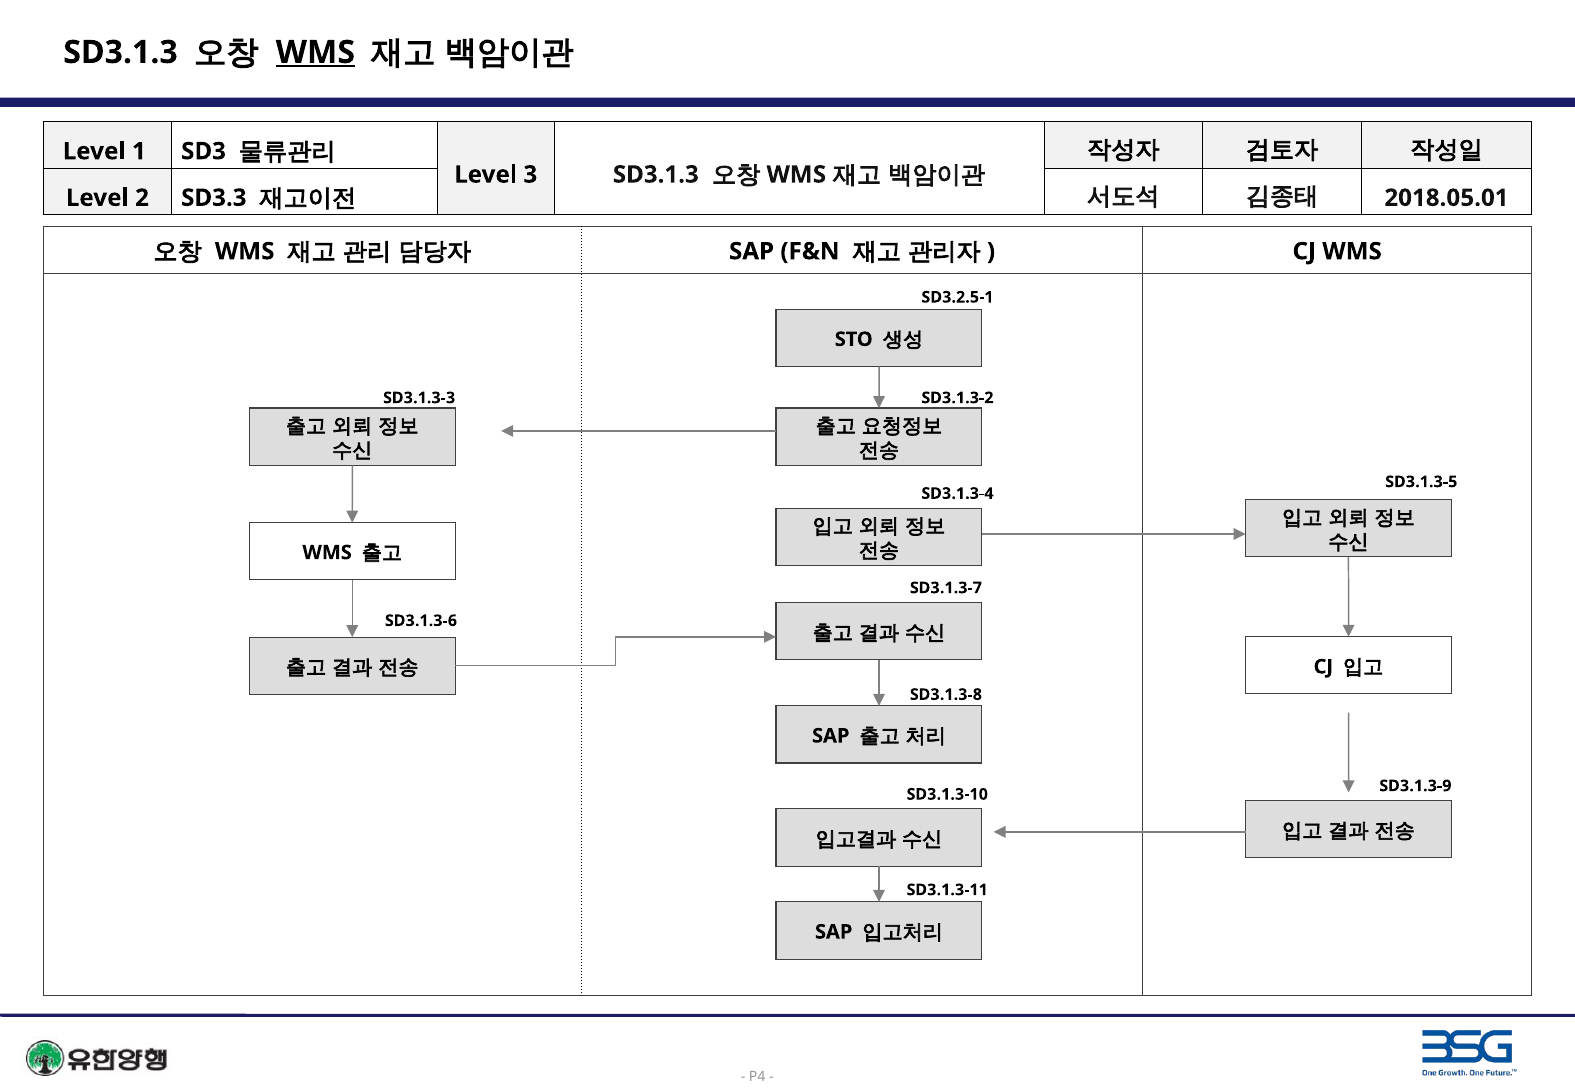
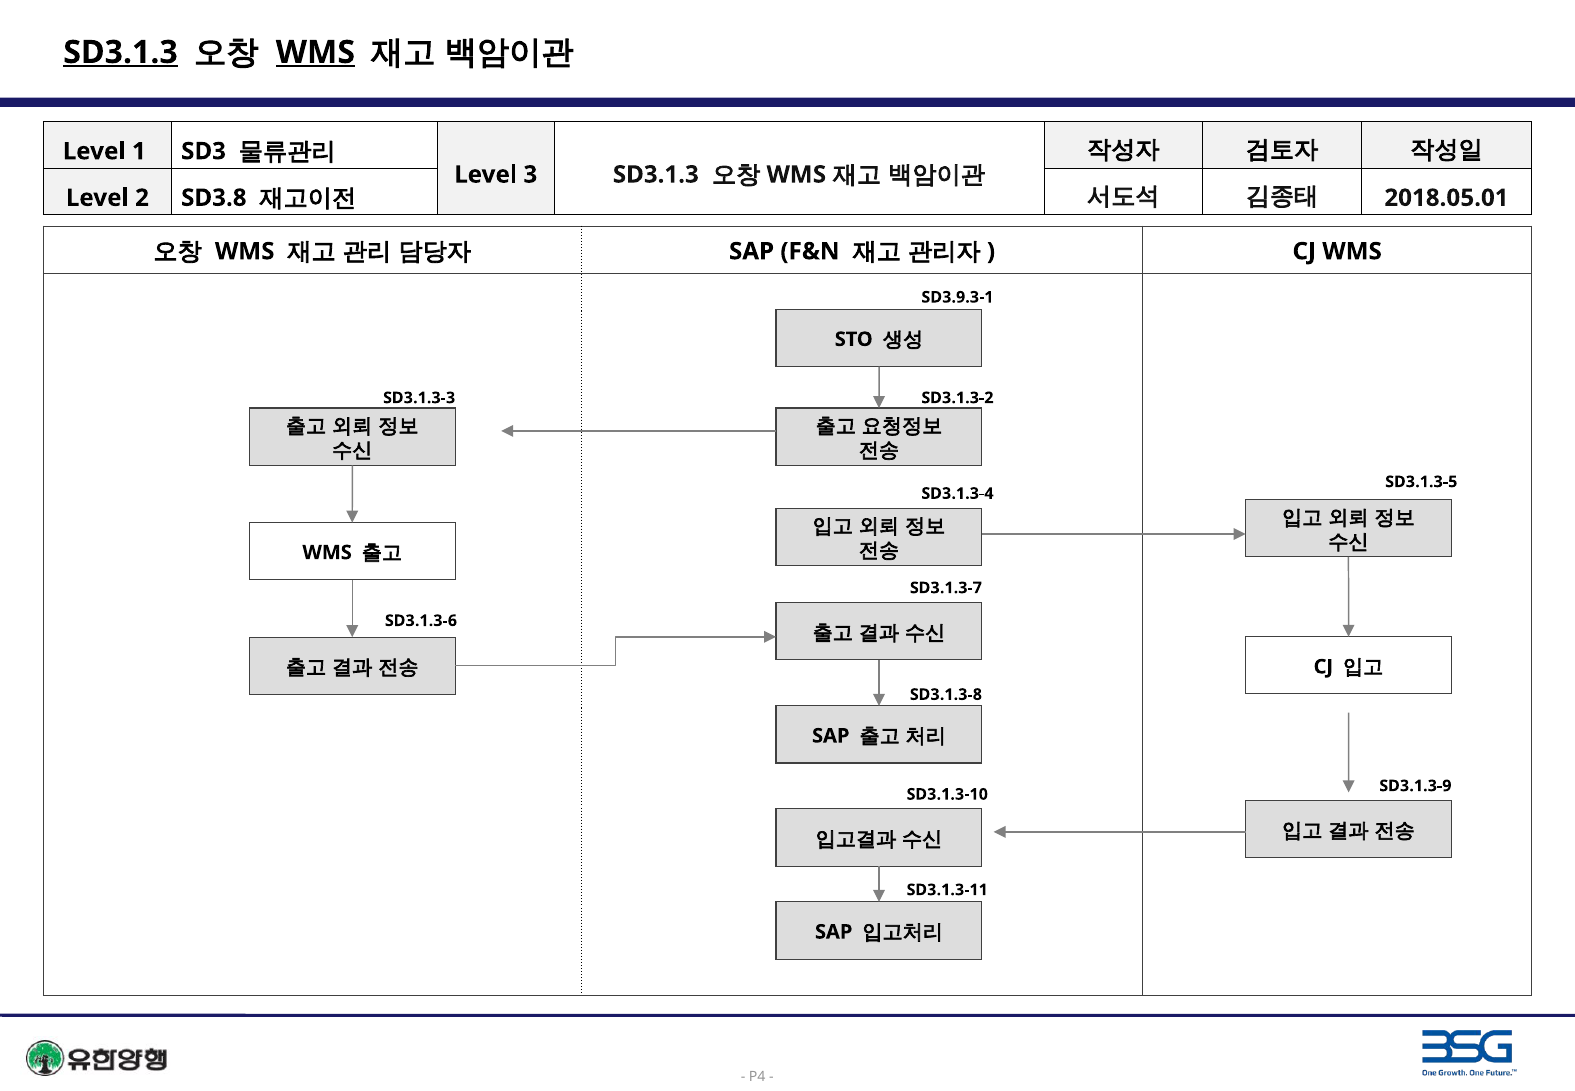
SD3.1.3 underline: none -> present (121, 52)
SD3.3: SD3.3 -> SD3.8 (214, 198)
SD3.2.5-1: SD3.2.5-1 -> SD3.9.3-1 (957, 297)
